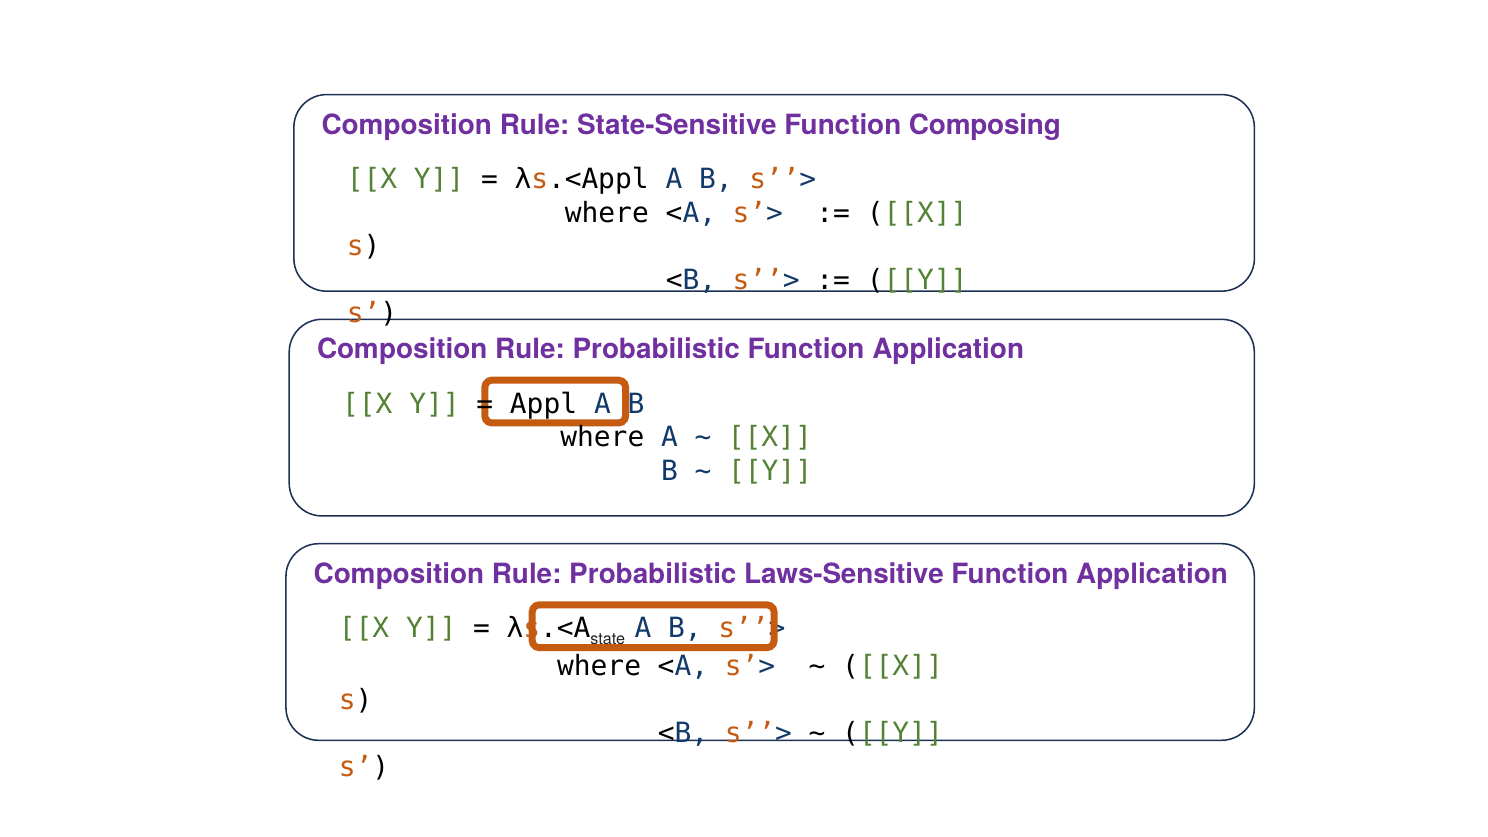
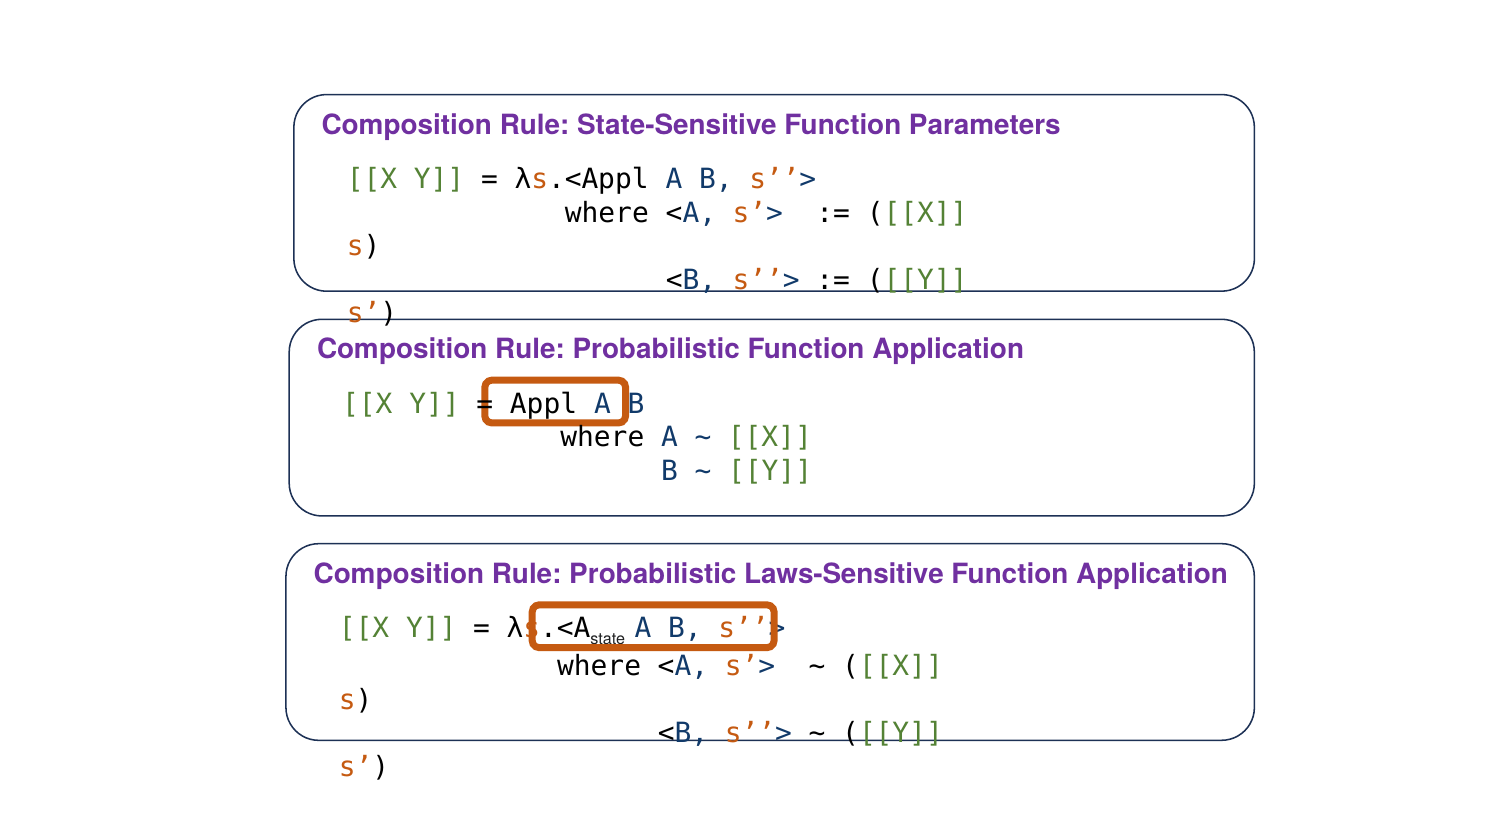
Composing: Composing -> Parameters (985, 125)
